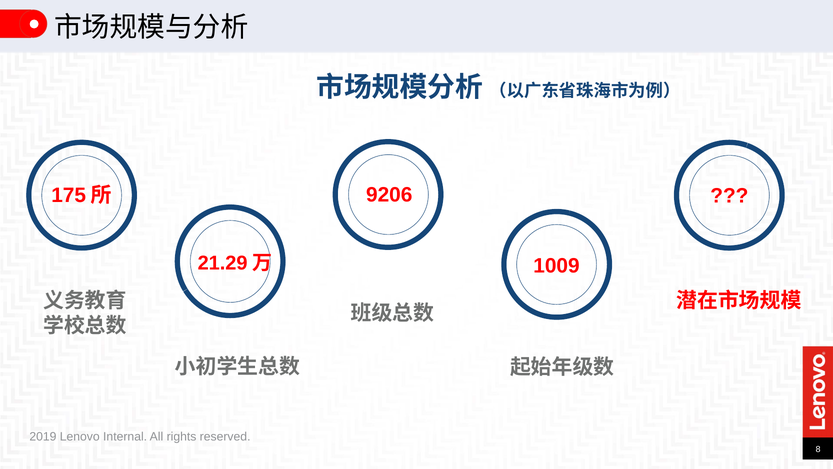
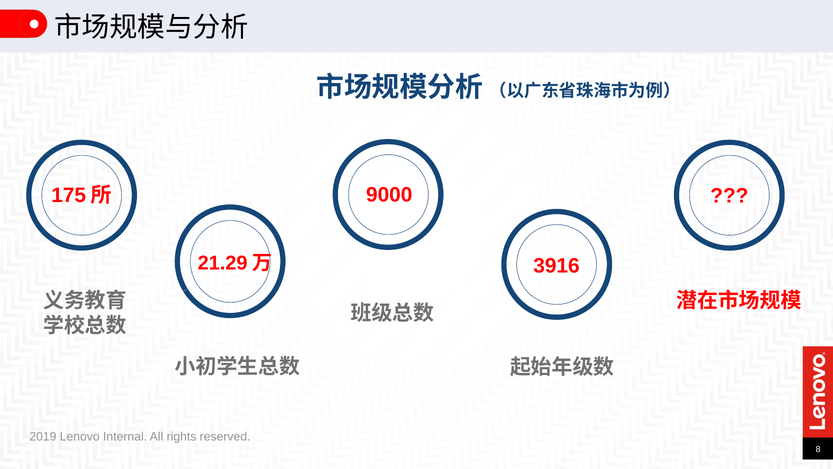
9206: 9206 -> 9000 (389, 195)
1009: 1009 -> 3916 (556, 265)
